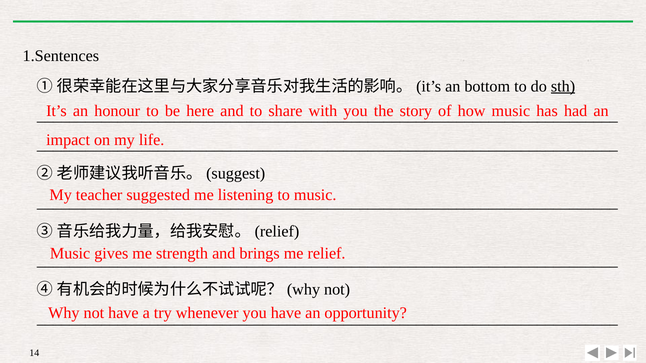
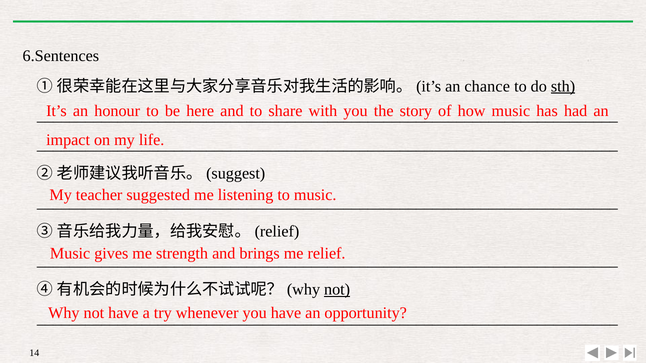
1.Sentences: 1.Sentences -> 6.Sentences (61, 56)
bottom: bottom -> chance (487, 86)
not underline: none -> present (337, 290)
